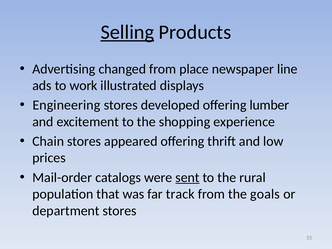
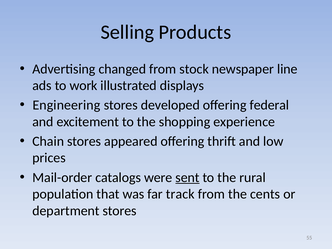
Selling underline: present -> none (127, 32)
place: place -> stock (194, 69)
lumber: lumber -> federal (269, 105)
goals: goals -> cents (265, 194)
